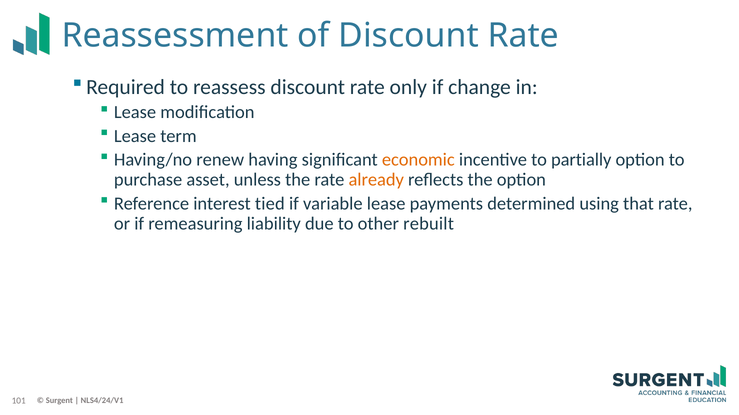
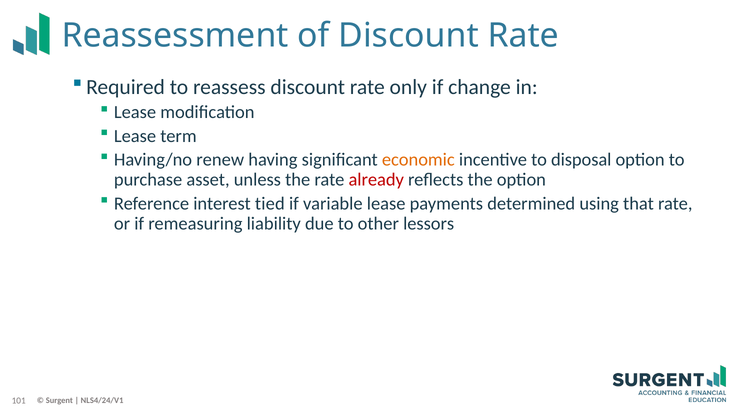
partially: partially -> disposal (581, 160)
already colour: orange -> red (376, 180)
rebuilt: rebuilt -> lessors (429, 224)
